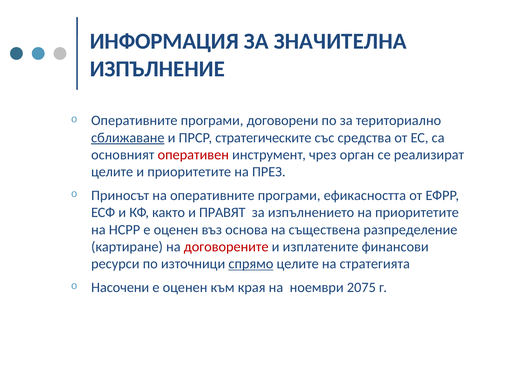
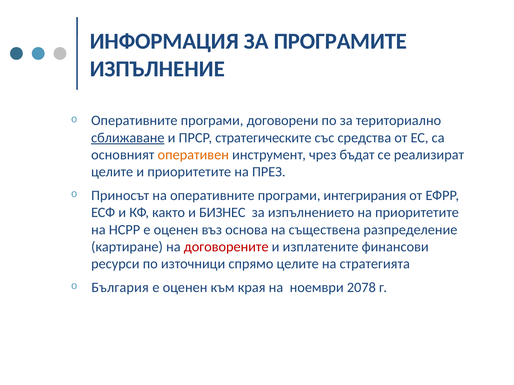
ЗНАЧИТЕЛНА: ЗНАЧИТЕЛНА -> ПРОГРАМИТЕ (340, 41)
оперативен colour: red -> orange (193, 155)
орган: орган -> бъдат (357, 155)
ефикасността: ефикасността -> интегрирания (365, 196)
ПРАВЯТ: ПРАВЯТ -> БИЗНЕС (222, 213)
спрямо underline: present -> none (251, 264)
Насочени: Насочени -> България (120, 288)
2075: 2075 -> 2078 (361, 288)
